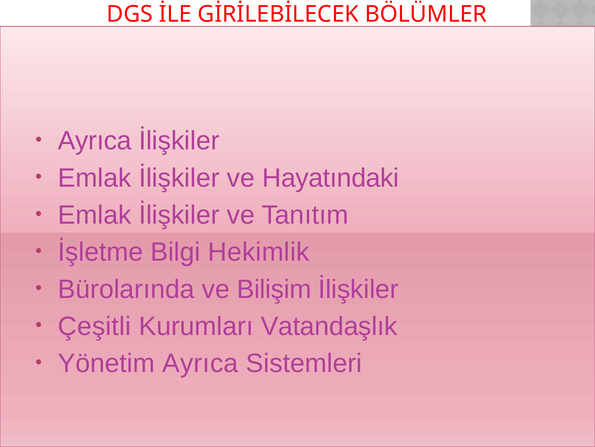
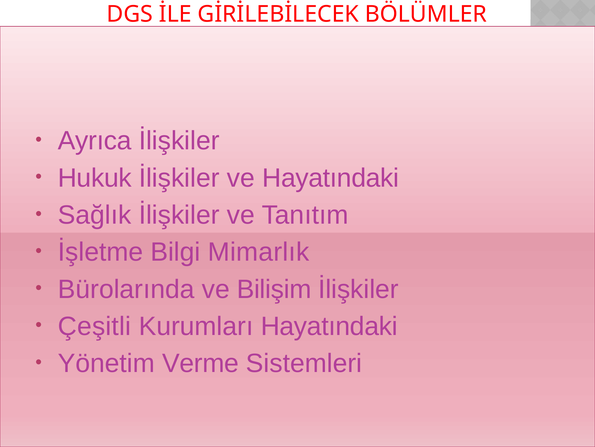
Emlak: Emlak -> Hukuk (95, 178)
Emlak: Emlak -> Sağlık (95, 215)
Hekimlik: Hekimlik -> Mimarlık (259, 252)
Kurumları Vatandaşlık: Vatandaşlık -> Hayatındaki (329, 326)
Yönetim Ayrıca: Ayrıca -> Verme (201, 363)
